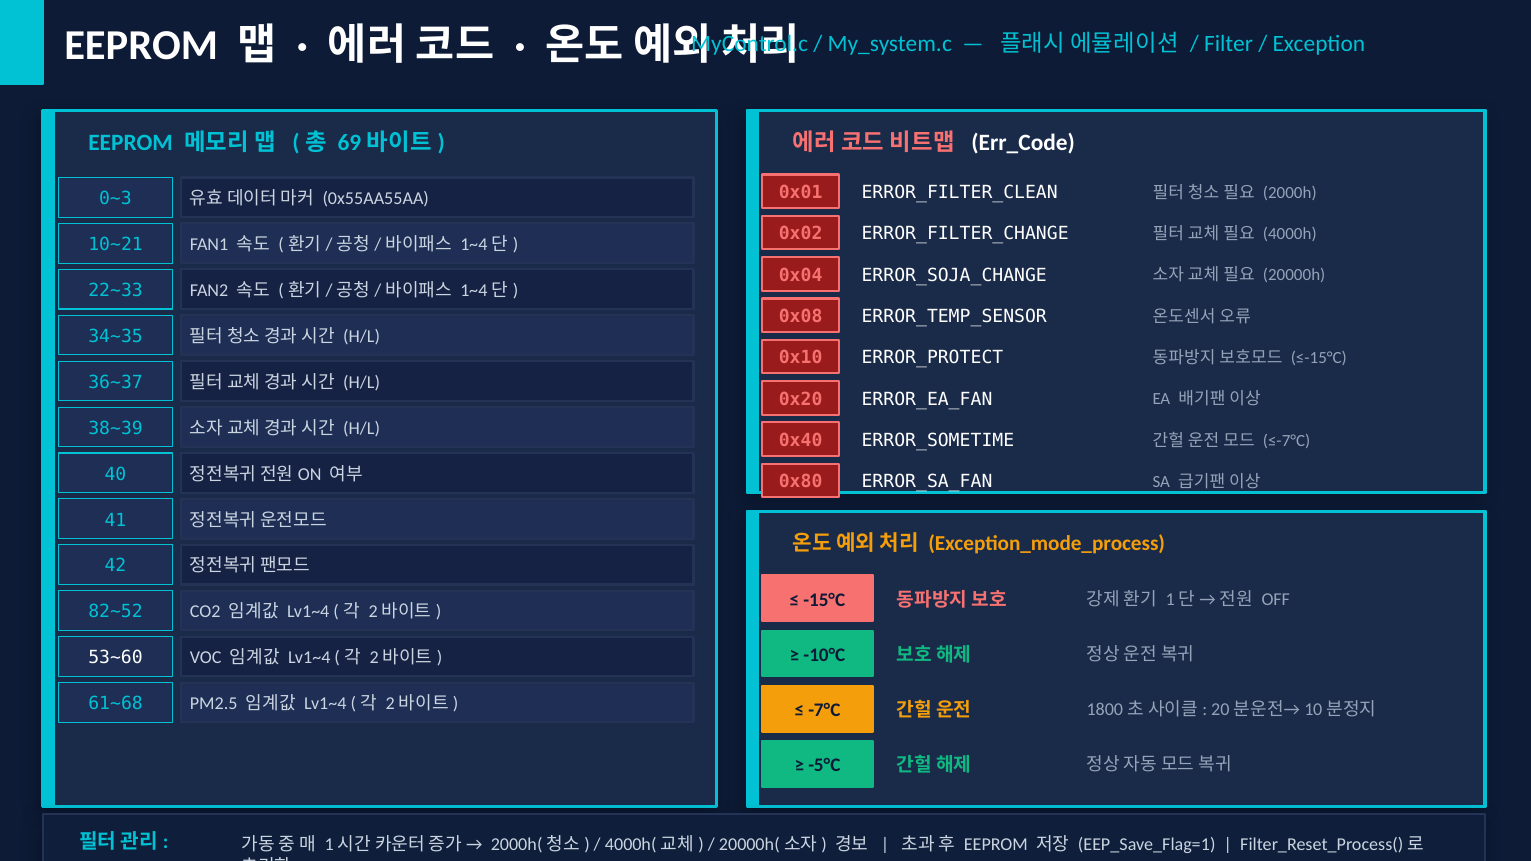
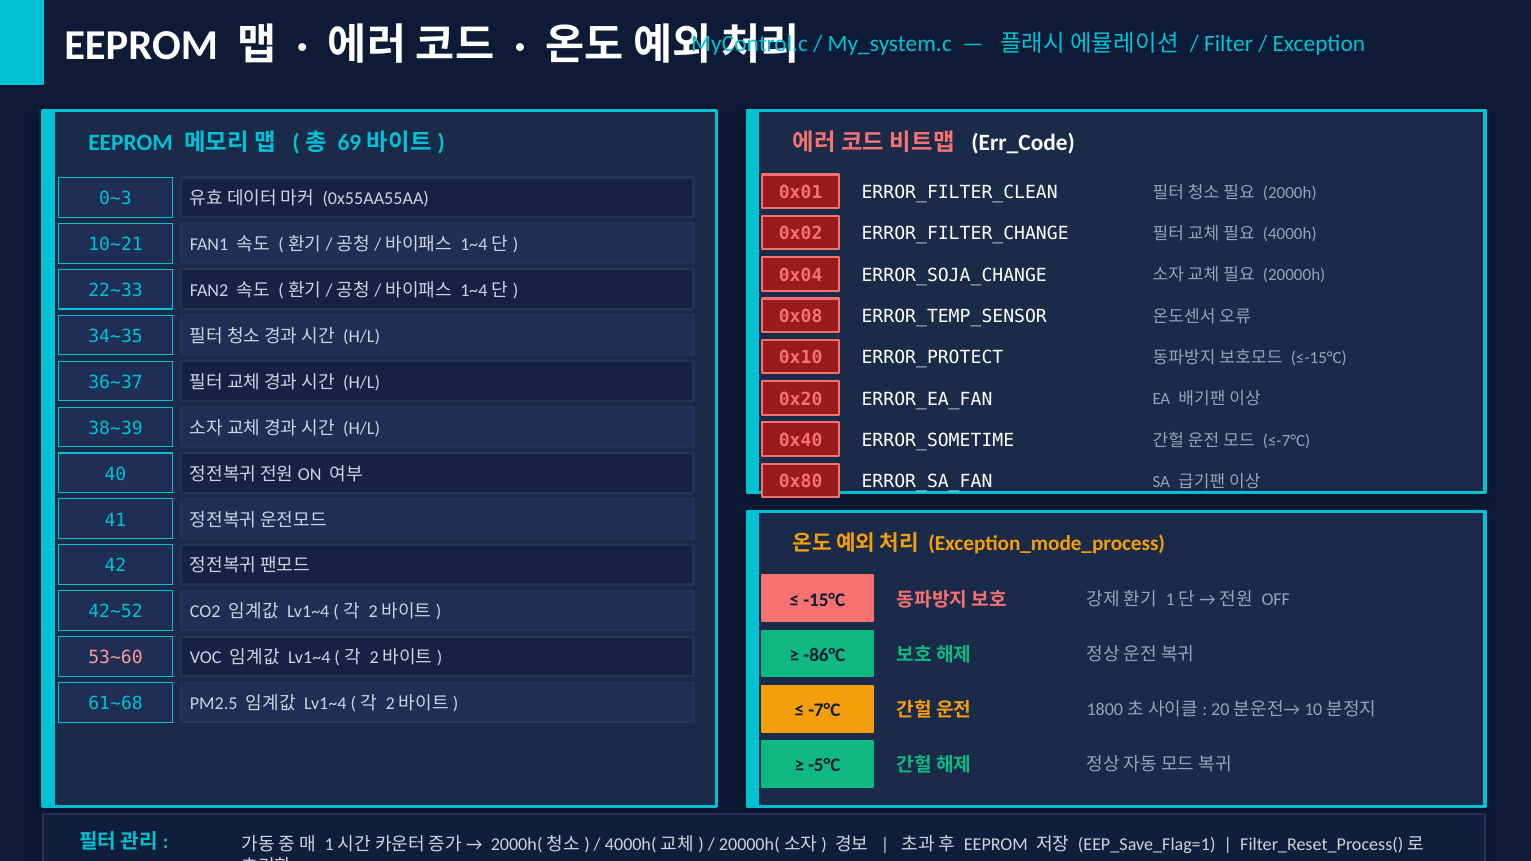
82~52: 82~52 -> 42~52 (116, 612)
-10°C: -10°C -> -86°C (824, 655)
53~60 colour: white -> pink (116, 658)
